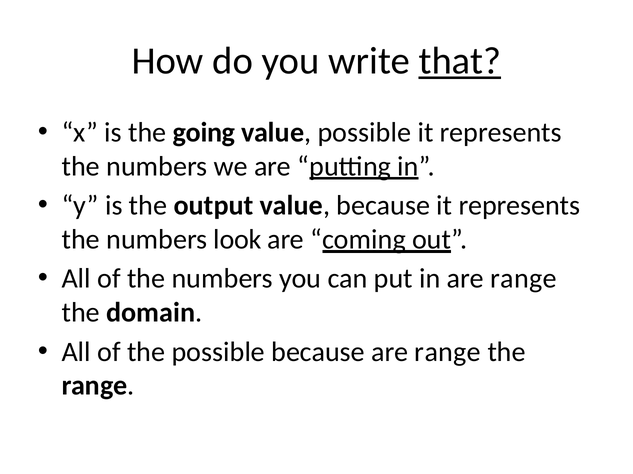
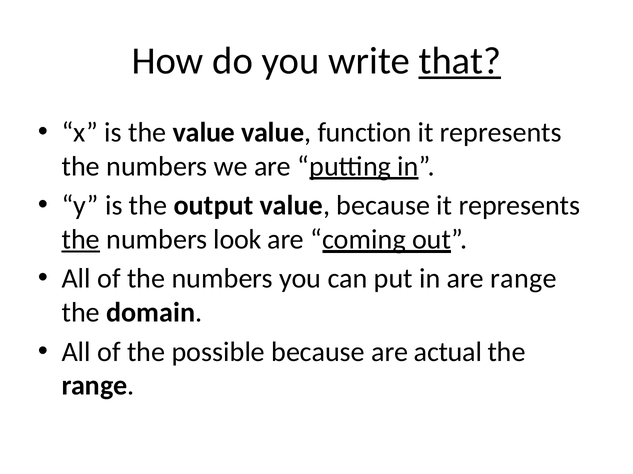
the going: going -> value (204, 133)
value possible: possible -> function (365, 133)
the underline: none -> present (81, 240)
range: range -> actual (448, 352)
